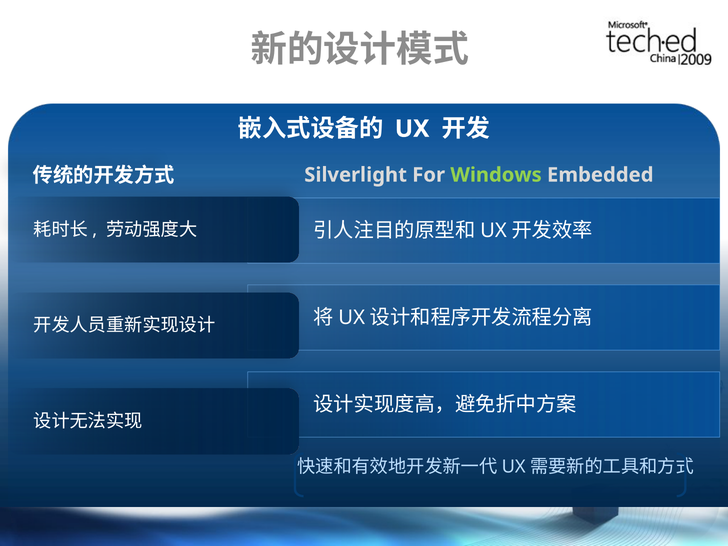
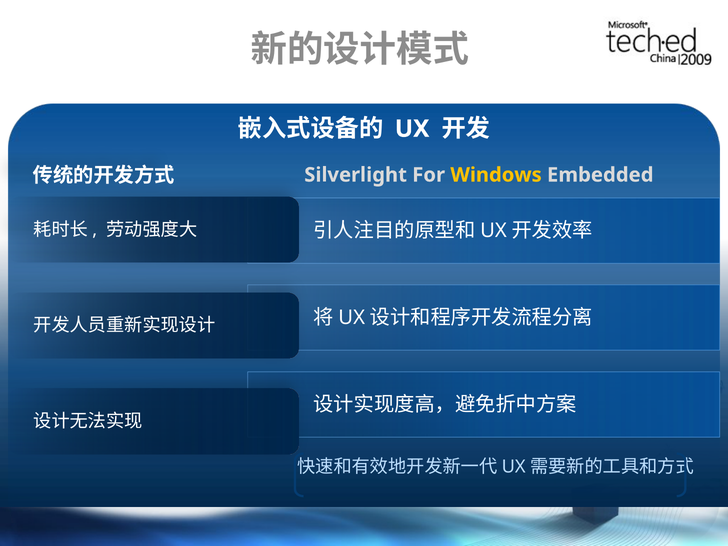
Windows colour: light green -> yellow (496, 175)
